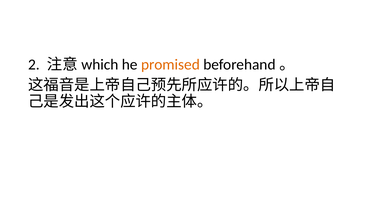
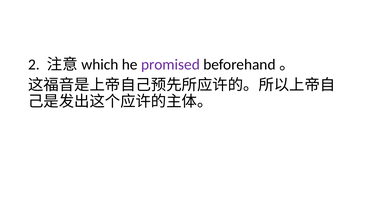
promised colour: orange -> purple (170, 65)
